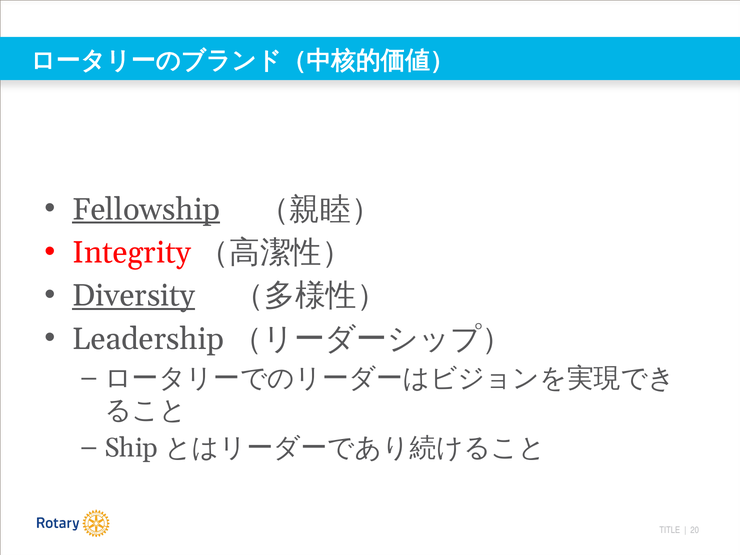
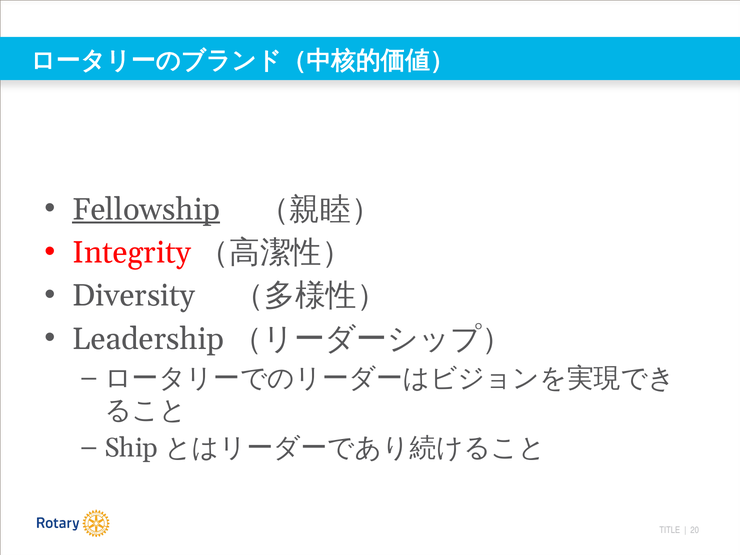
Diversity underline: present -> none (134, 296)
